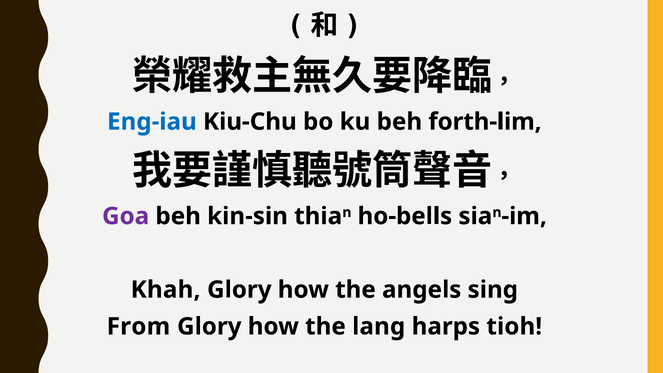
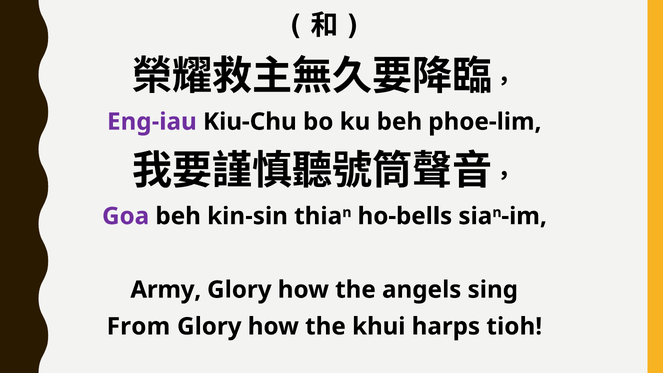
Eng-iau colour: blue -> purple (152, 122)
forth-lim: forth-lim -> phoe-lim (485, 122)
Khah: Khah -> Army (166, 290)
lang: lang -> khui (379, 326)
